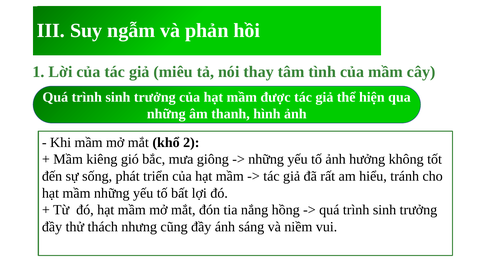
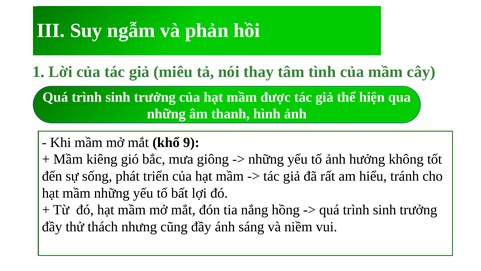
2: 2 -> 9 (191, 142)
